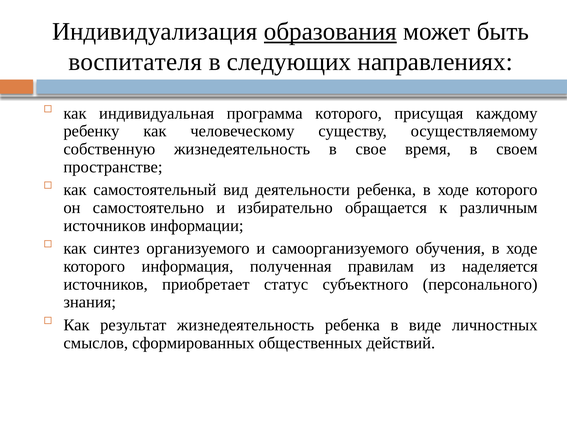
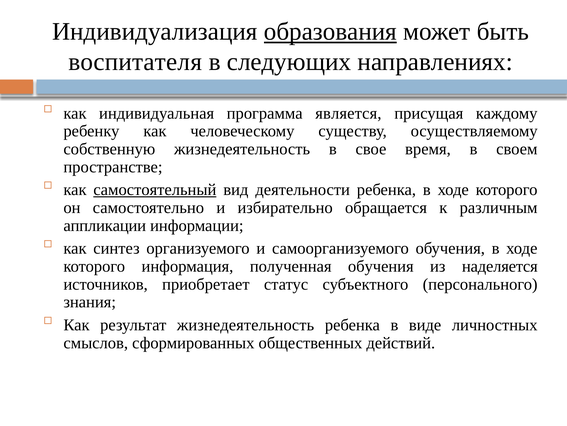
программа которого: которого -> является (348, 113)
самостоятельный underline: none -> present (155, 189)
источников: источников -> аппликации (105, 225)
полученная правилам: правилам -> обучения (381, 266)
